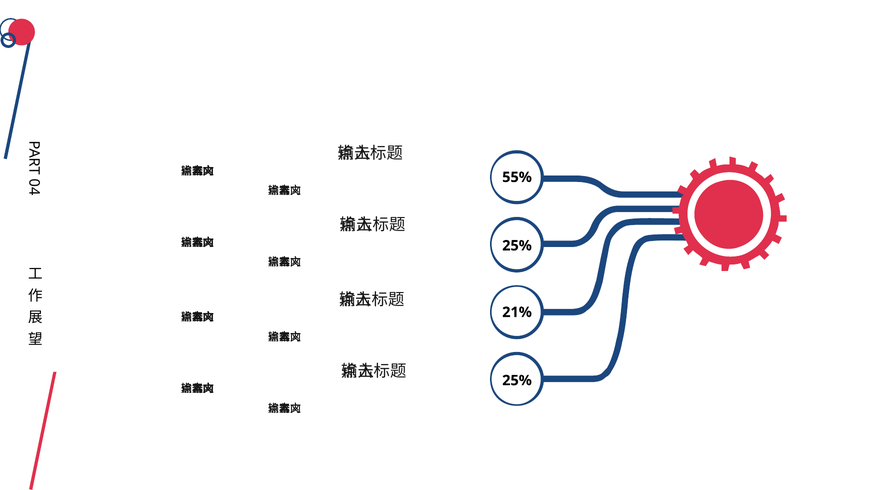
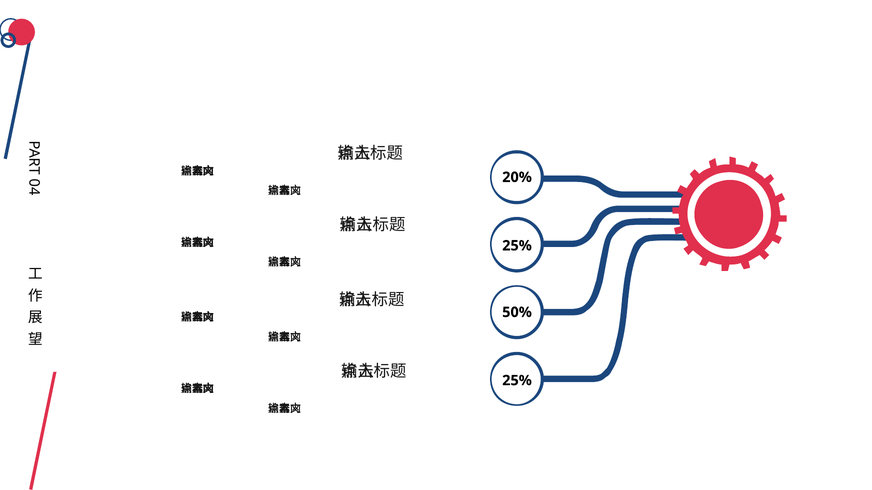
55%: 55% -> 20% (517, 177)
21%: 21% -> 50% (517, 313)
